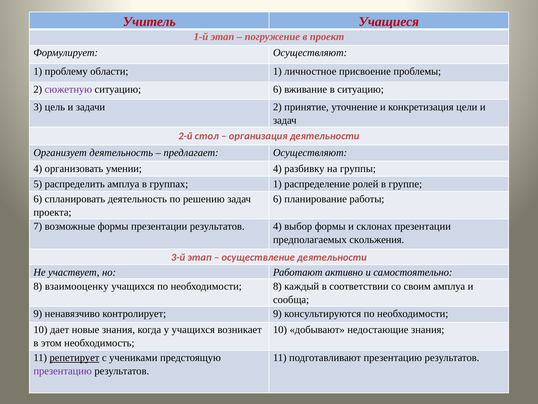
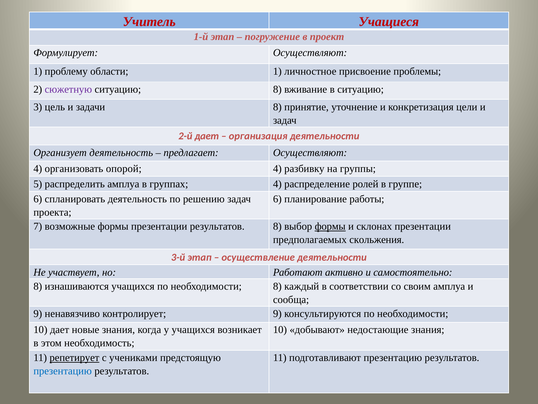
ситуацию 6: 6 -> 8 (277, 89)
задачи 2: 2 -> 8 (277, 107)
2-й стол: стол -> дает (207, 136)
умении: умении -> опорой (124, 168)
группах 1: 1 -> 4 (277, 184)
результатов 4: 4 -> 8 (277, 226)
формы underline: none -> present (330, 226)
взаимооценку: взаимооценку -> изнашиваются (77, 286)
презентацию colour: purple -> blue (63, 371)
